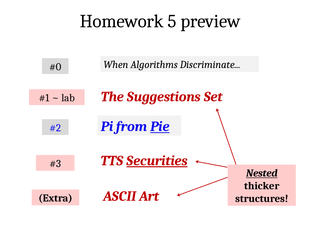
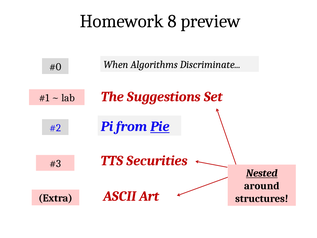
5: 5 -> 8 (172, 21)
Securities underline: present -> none (157, 160)
thicker: thicker -> around (262, 186)
